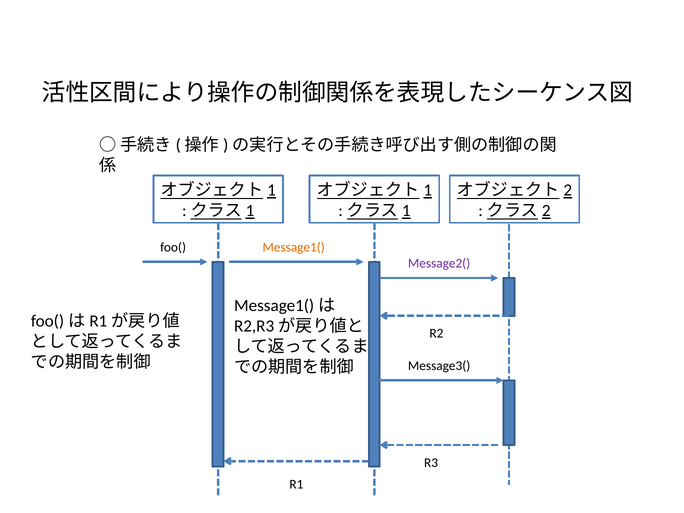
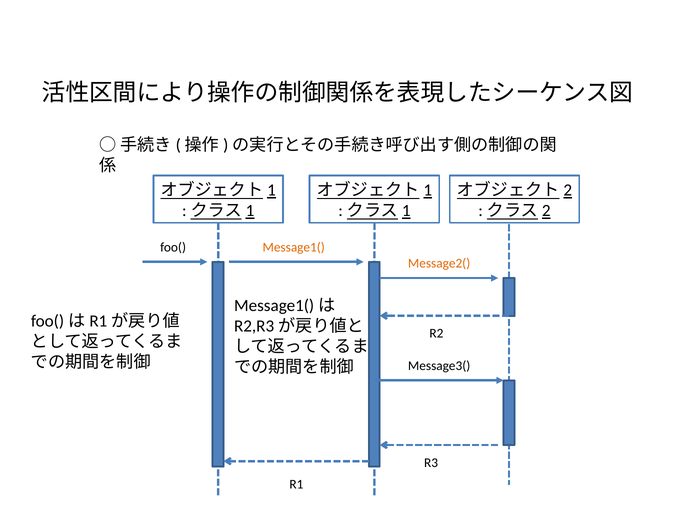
Message2( colour: purple -> orange (439, 263)
